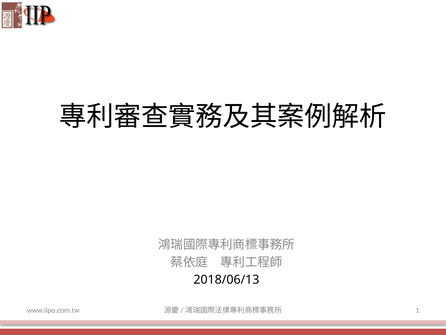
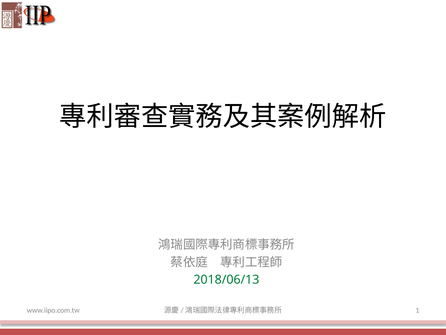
2018/06/13 colour: black -> green (226, 279)
